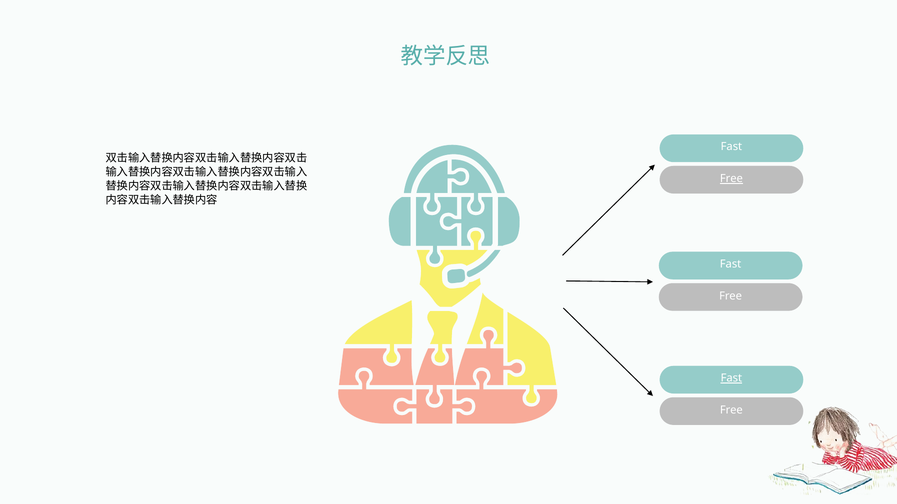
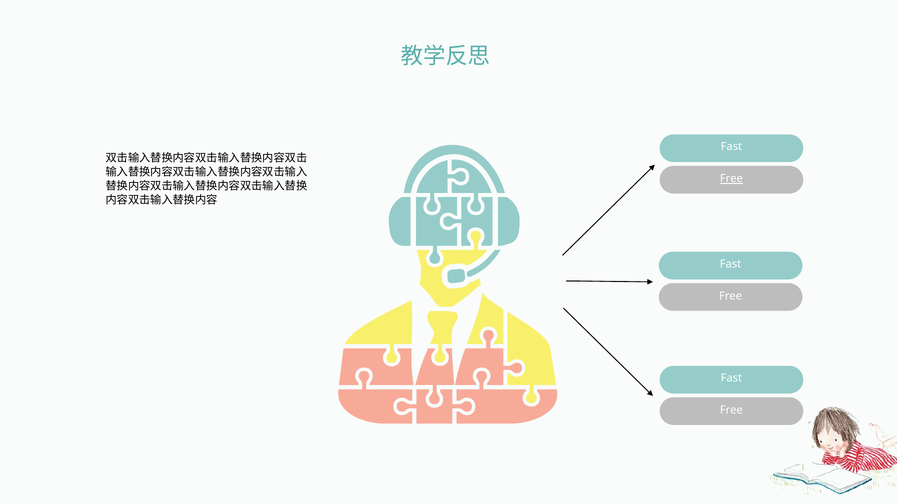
Fast underline: present -> none (731, 379)
